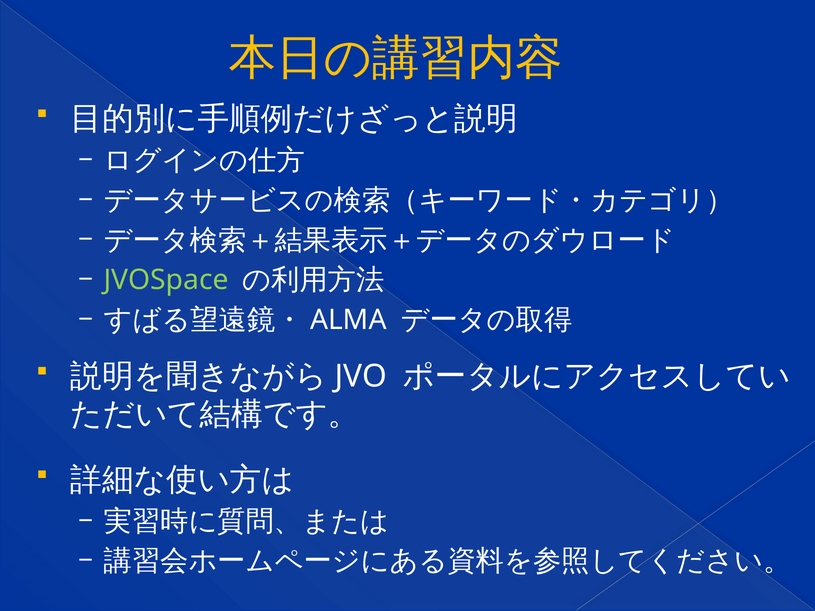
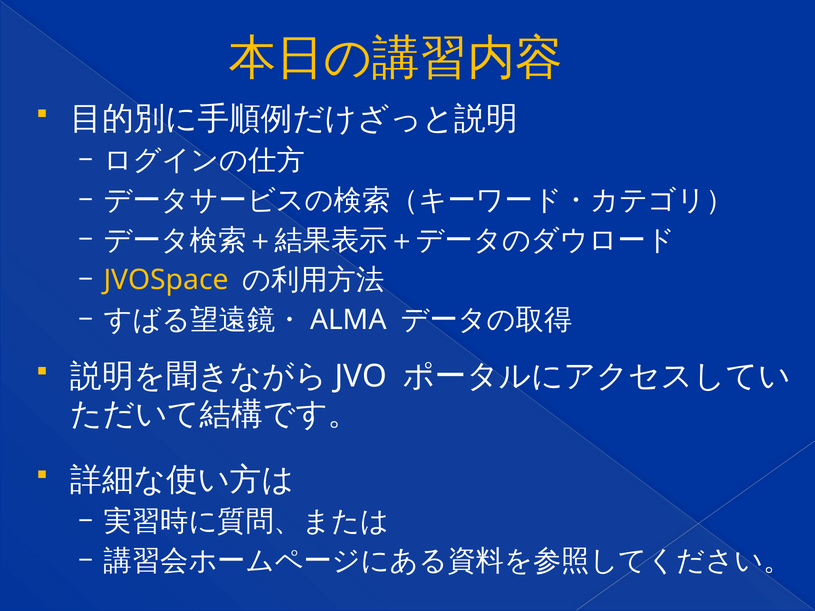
JVOSpace colour: light green -> yellow (166, 280)
